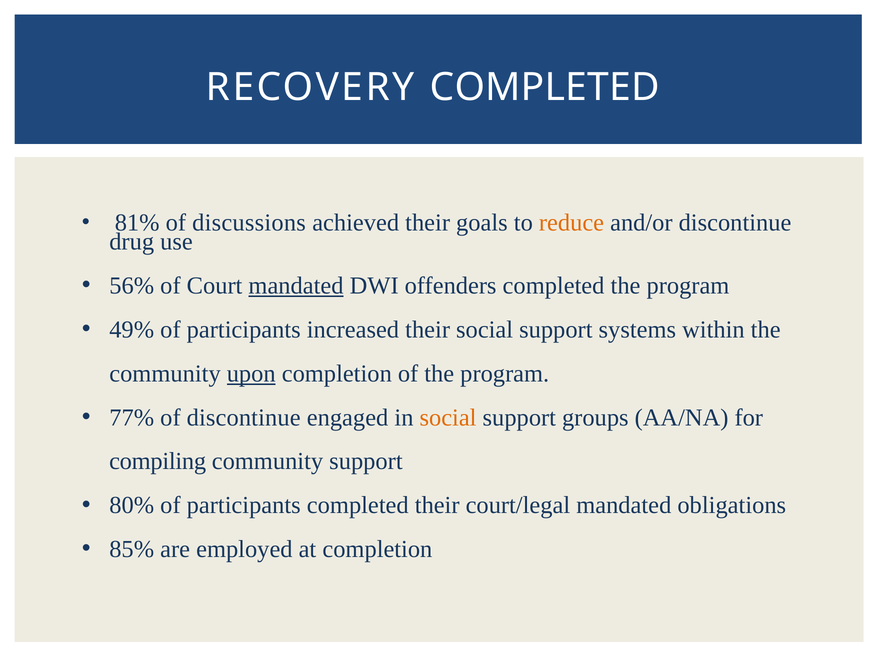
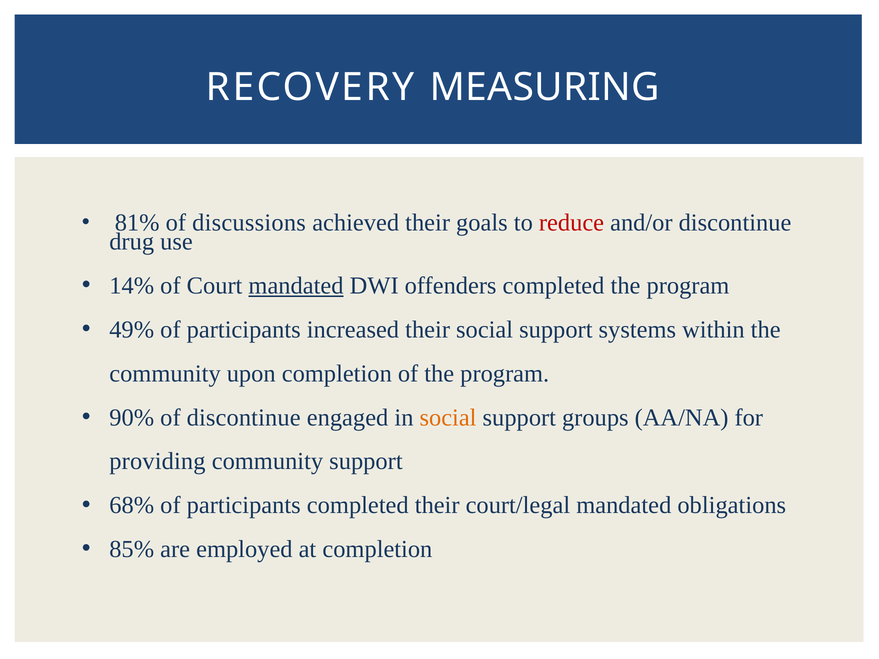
RECOVERY COMPLETED: COMPLETED -> MEASURING (545, 88)
reduce colour: orange -> red (571, 223)
56%: 56% -> 14% (132, 286)
upon underline: present -> none (251, 374)
77%: 77% -> 90% (132, 418)
compiling: compiling -> providing (157, 462)
80%: 80% -> 68% (132, 506)
